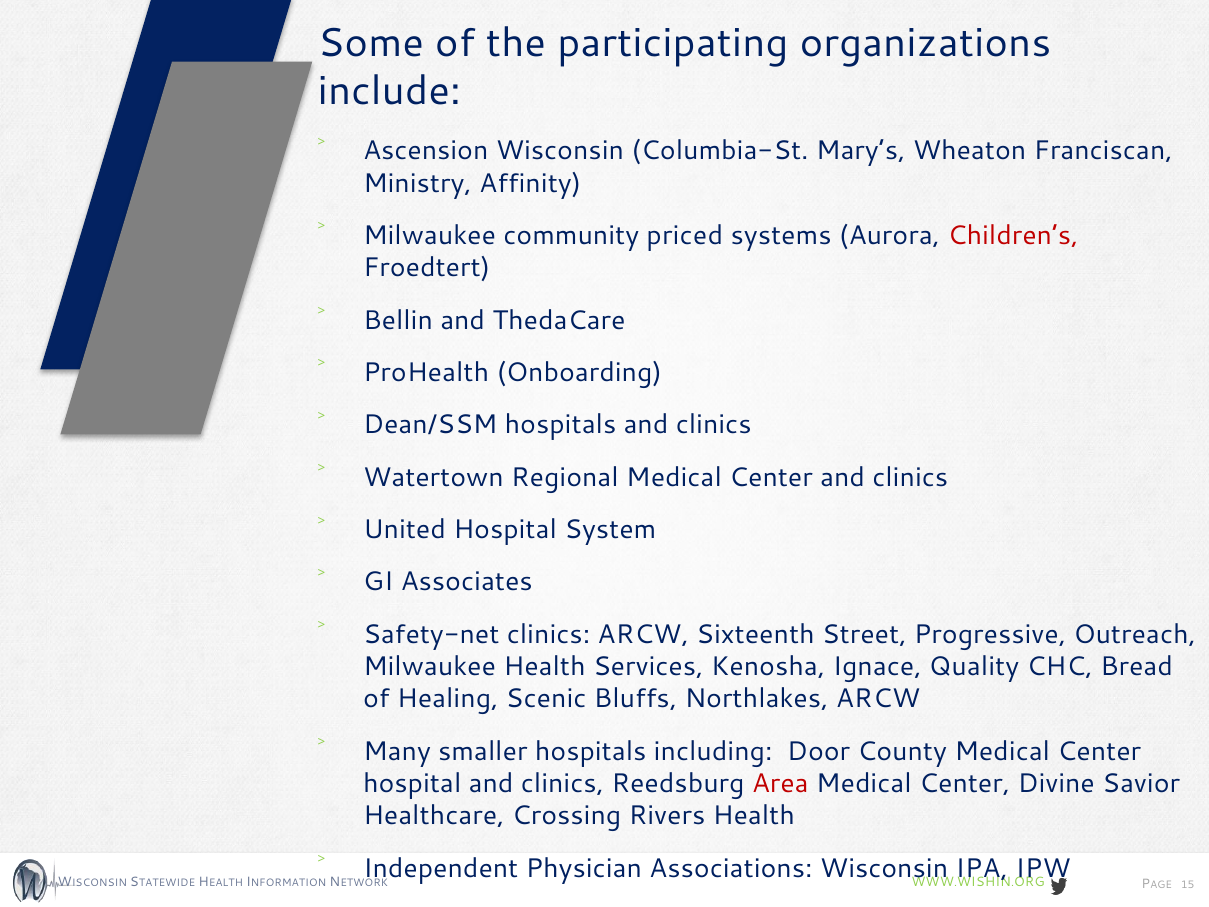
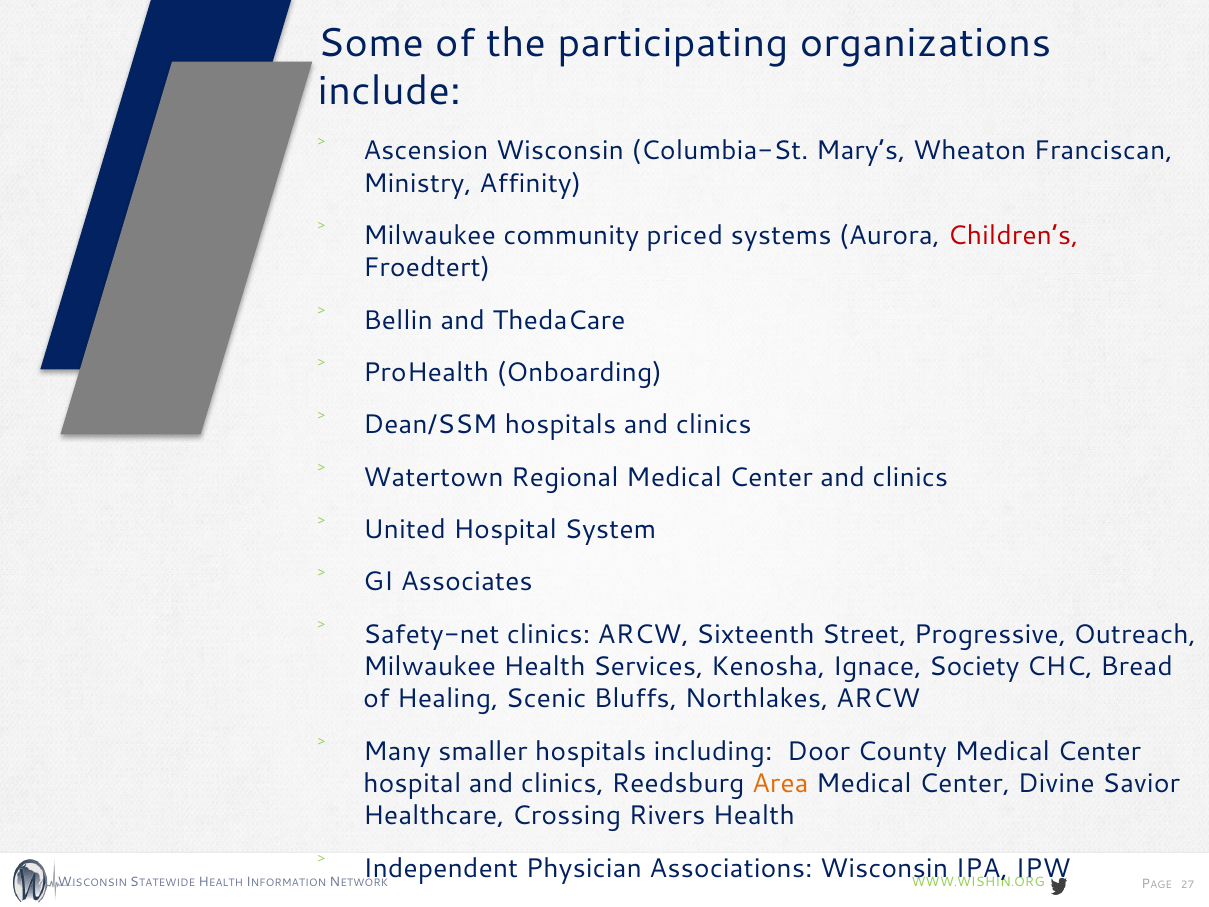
Quality: Quality -> Society (974, 667)
Area colour: red -> orange (780, 783)
15: 15 -> 27 (1188, 885)
